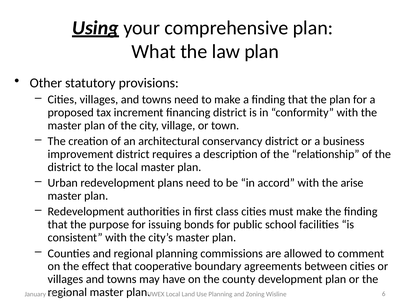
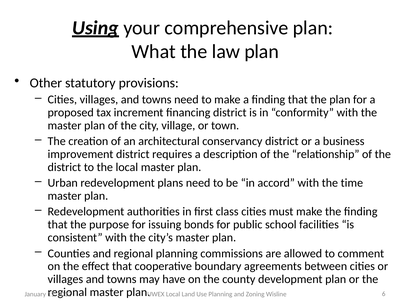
arise: arise -> time (352, 183)
